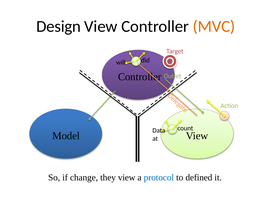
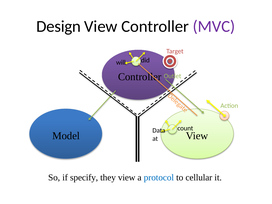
MVC colour: orange -> purple (214, 26)
change: change -> specify (84, 178)
defined: defined -> cellular (199, 178)
